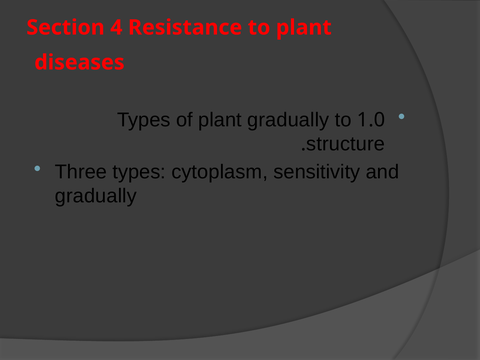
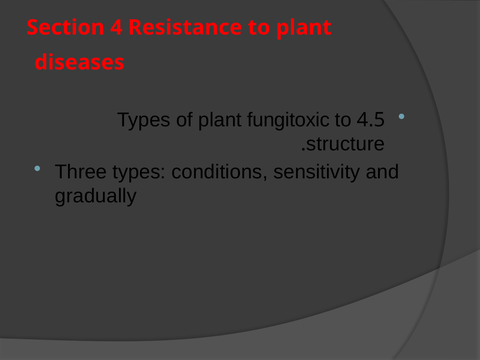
plant gradually: gradually -> fungitoxic (288, 120)
1.0: 1.0 -> 4.5 (371, 120)
cytoplasm: cytoplasm -> conditions (220, 172)
